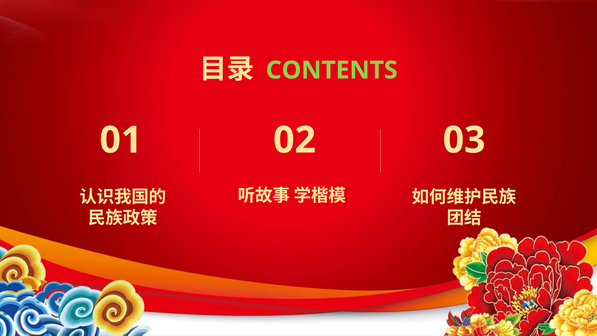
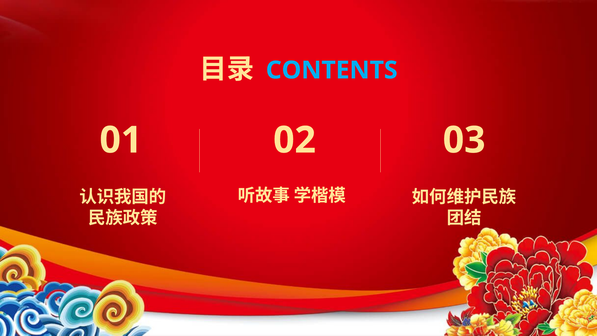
CONTENTS colour: light green -> light blue (332, 70)
